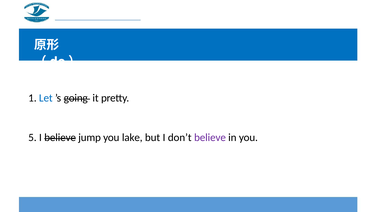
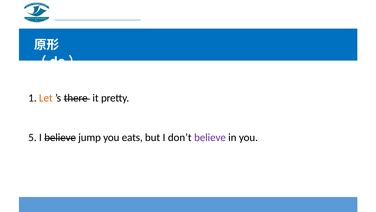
Let colour: blue -> orange (46, 98)
going: going -> there (76, 98)
lake: lake -> eats (132, 137)
